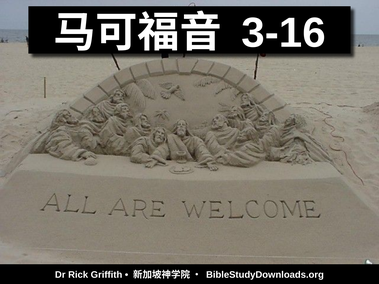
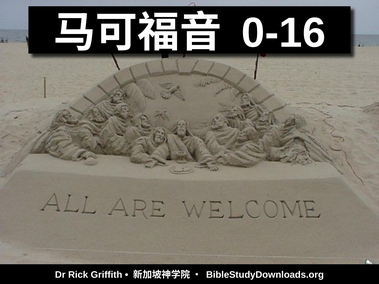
3-16: 3-16 -> 0-16 (284, 33)
